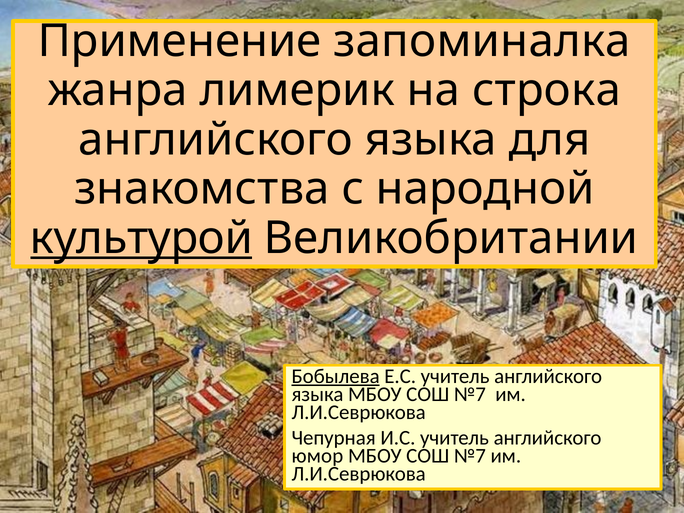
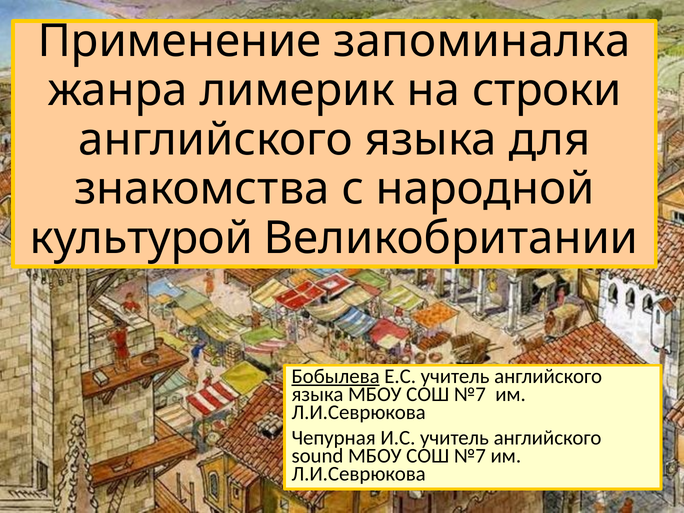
строка: строка -> строки (547, 90)
культурой underline: present -> none (141, 238)
юмор: юмор -> sound (317, 456)
